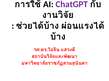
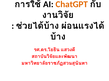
ChatGPT colour: purple -> orange (72, 4)
